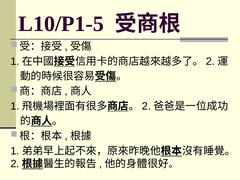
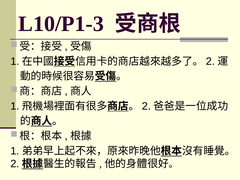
L10/P1-5: L10/P1-5 -> L10/P1-3 (61, 24)
